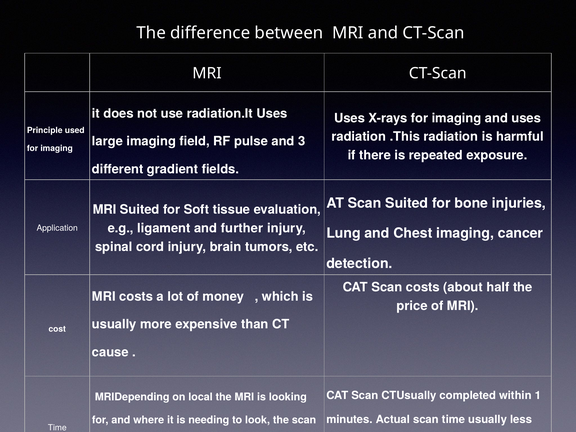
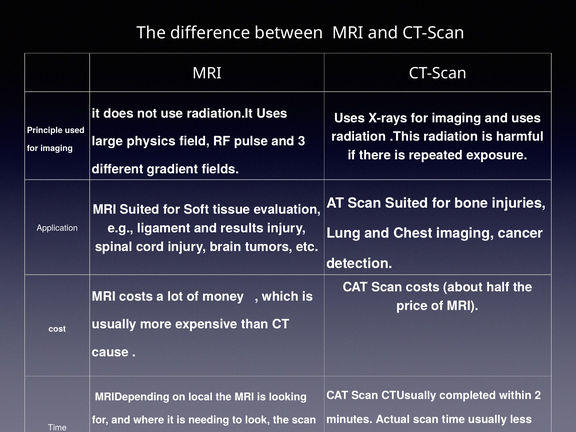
large imaging: imaging -> physics (151, 141)
further: further -> results (242, 228)
within 1: 1 -> 2 (538, 395)
